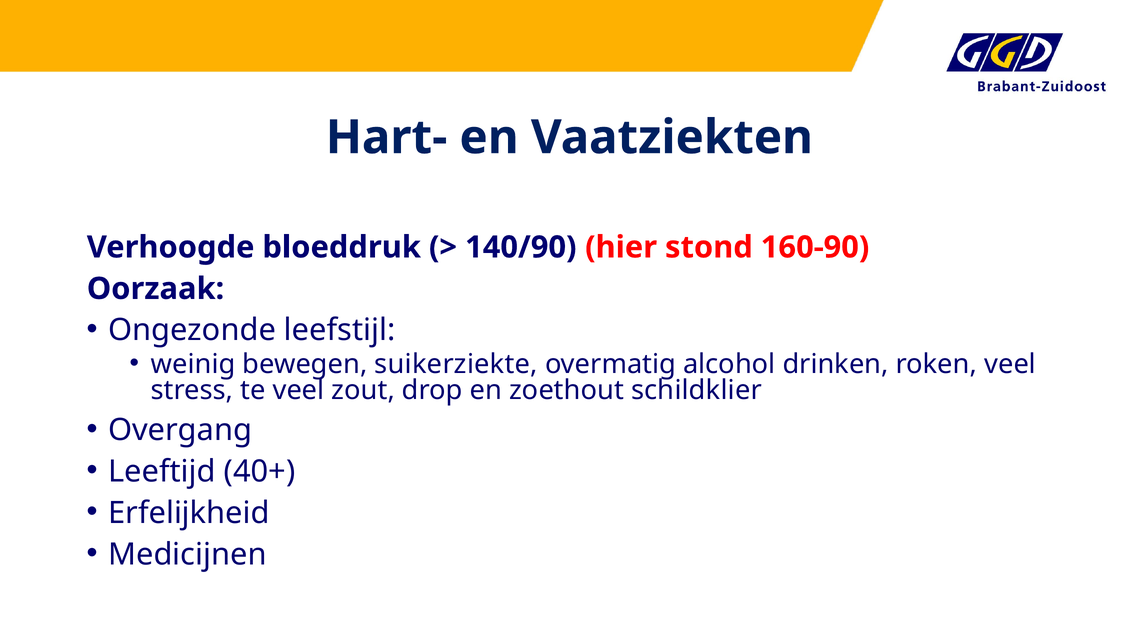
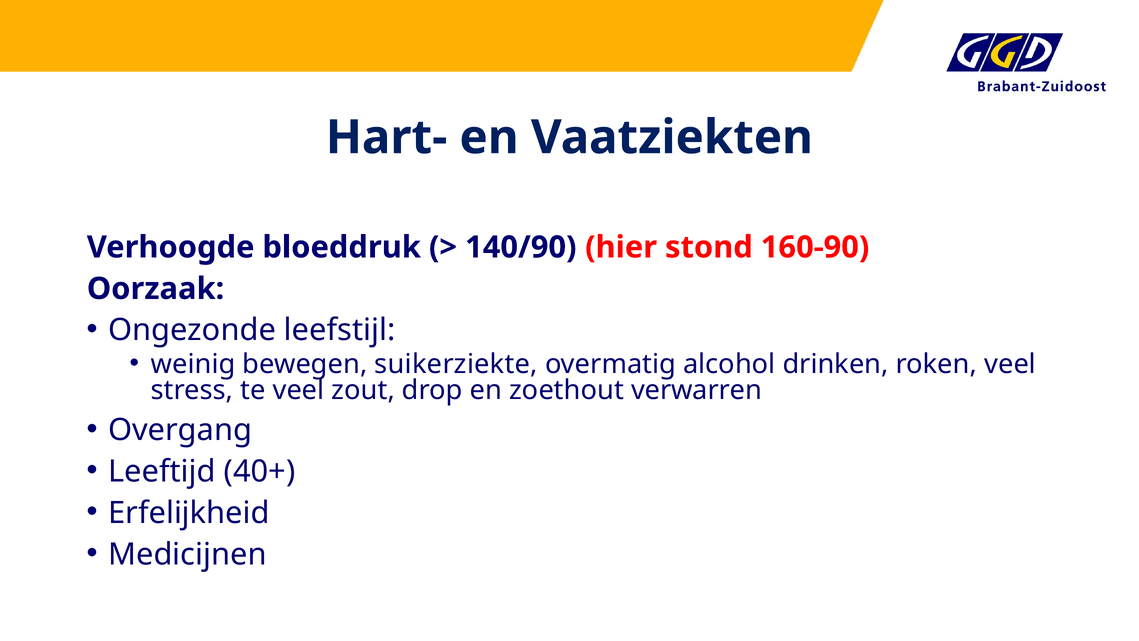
schildklier: schildklier -> verwarren (697, 390)
